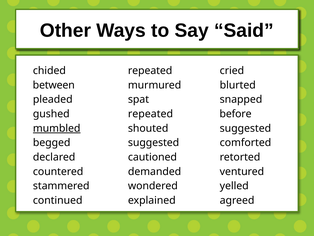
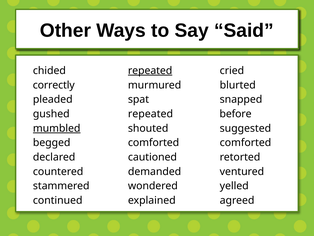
repeated underline: none -> present (150, 71)
between: between -> correctly (54, 85)
suggested: suggested -> comforted (154, 142)
